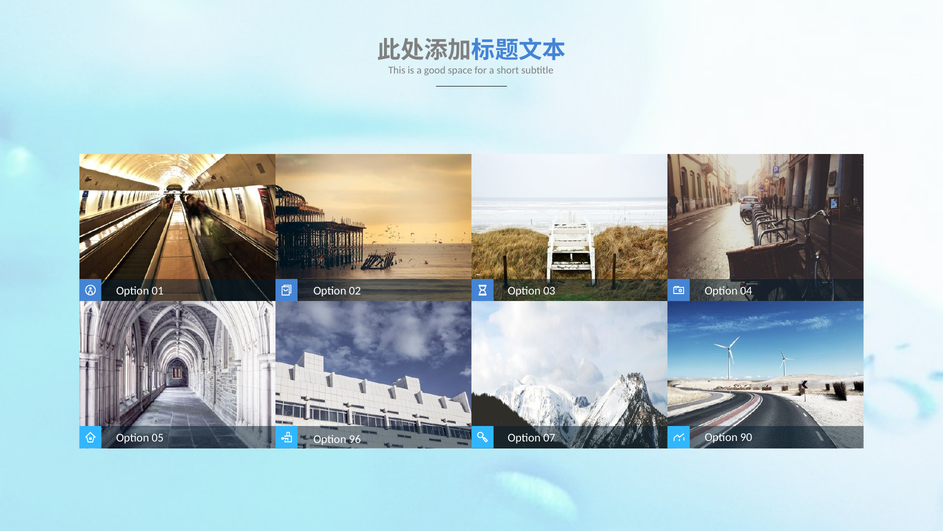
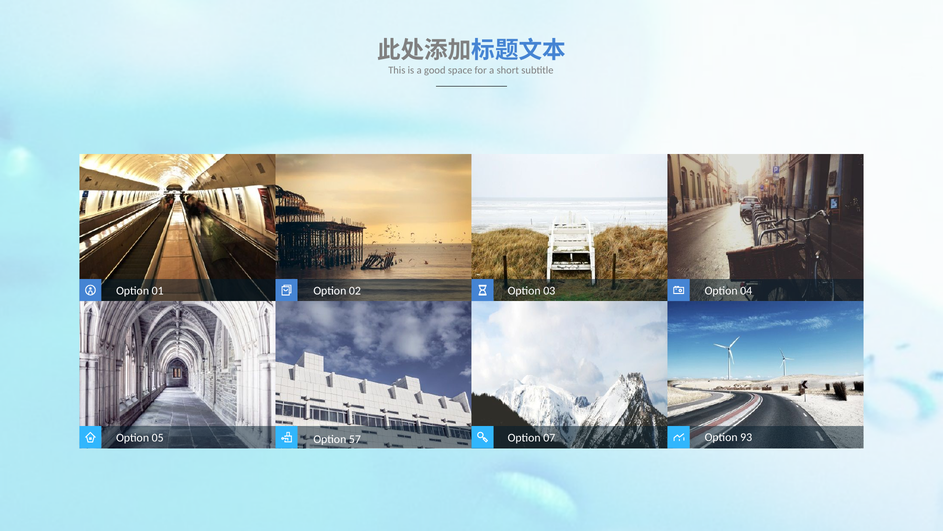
90: 90 -> 93 (746, 437)
96: 96 -> 57 (355, 439)
